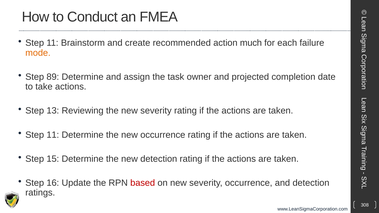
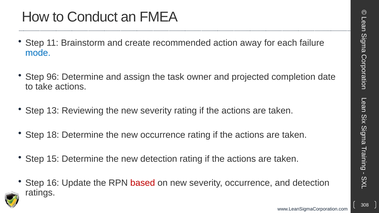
much: much -> away (251, 43)
mode colour: orange -> blue (38, 53)
89: 89 -> 96 (53, 77)
11: 11 -> 18 (53, 135)
